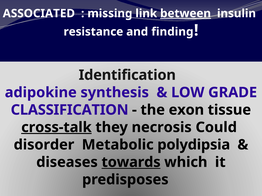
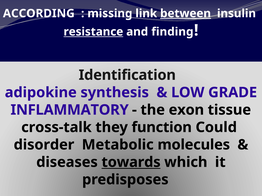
ASSOCIATED: ASSOCIATED -> ACCORDING (39, 13)
resistance underline: none -> present (93, 32)
CLASSIFICATION: CLASSIFICATION -> INFLAMMATORY (70, 110)
cross-talk underline: present -> none (56, 128)
necrosis: necrosis -> function (162, 128)
polydipsia: polydipsia -> molecules (194, 145)
